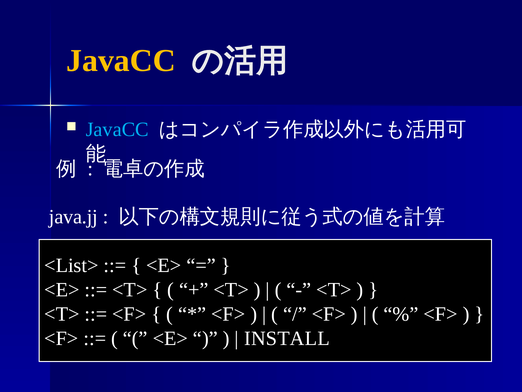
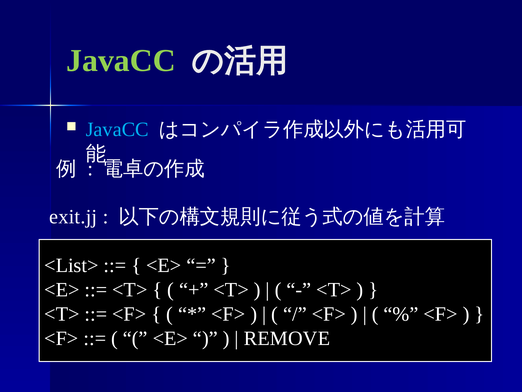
JavaCC colour: yellow -> light green (121, 60)
java.jj: java.jj -> exit.jj (73, 216)
INSTALL: INSTALL -> REMOVE (287, 338)
